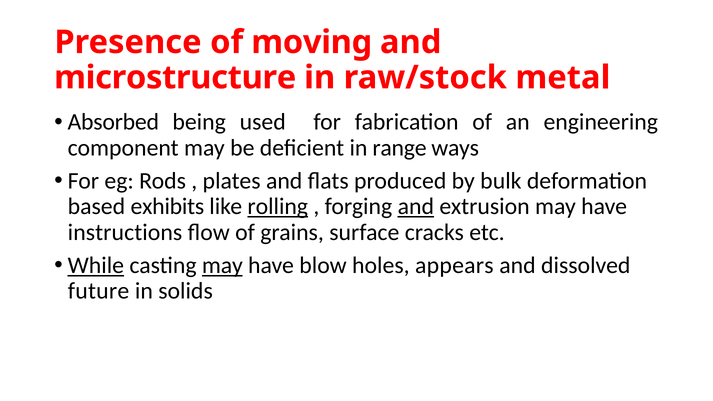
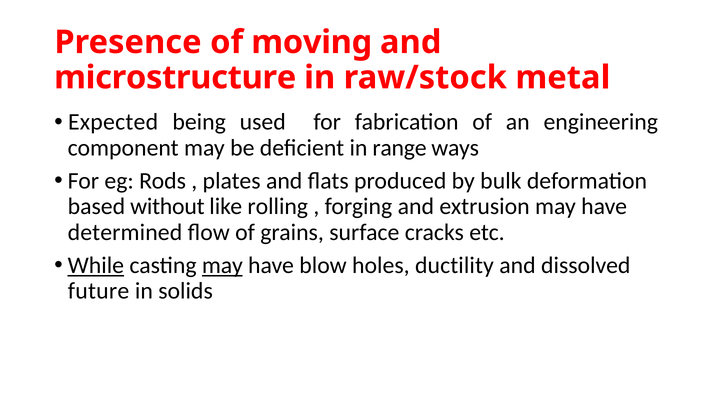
Absorbed: Absorbed -> Expected (113, 122)
exhibits: exhibits -> without (167, 207)
rolling underline: present -> none (278, 207)
and underline: present -> none (416, 207)
instructions: instructions -> determined (125, 232)
appears: appears -> ductility (454, 265)
